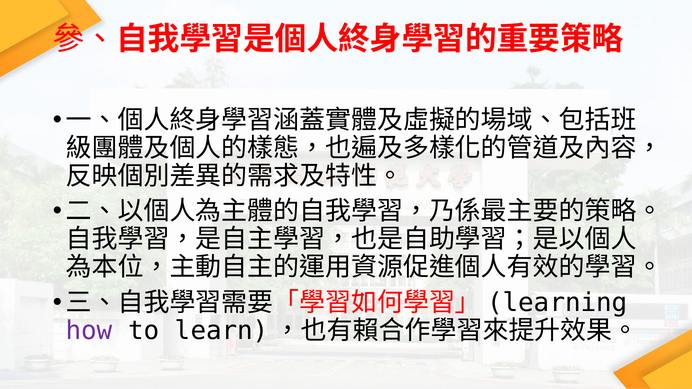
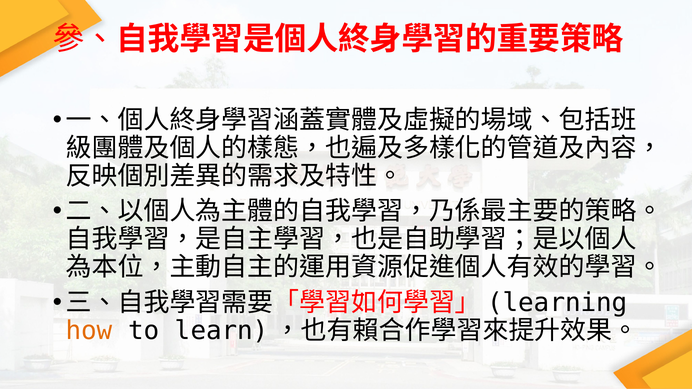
how colour: purple -> orange (89, 331)
